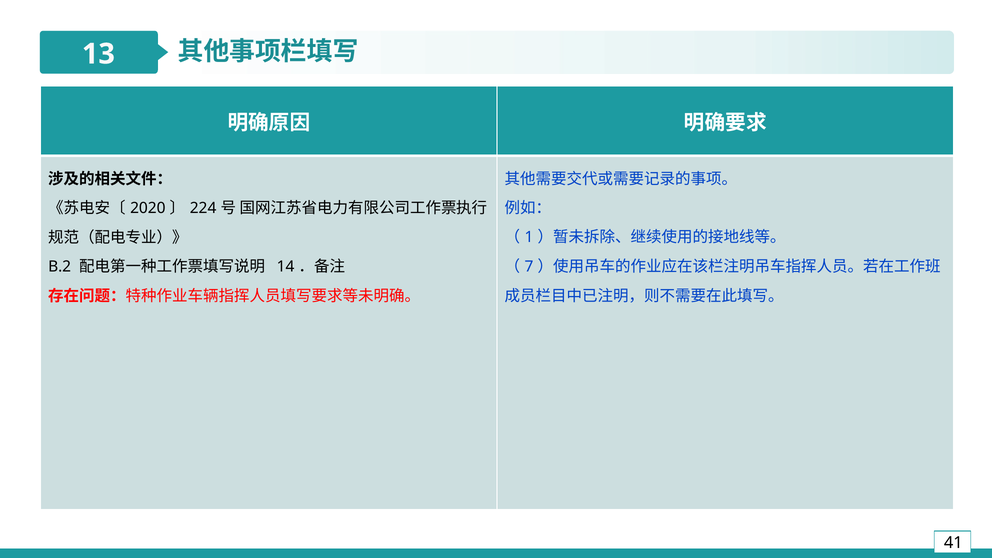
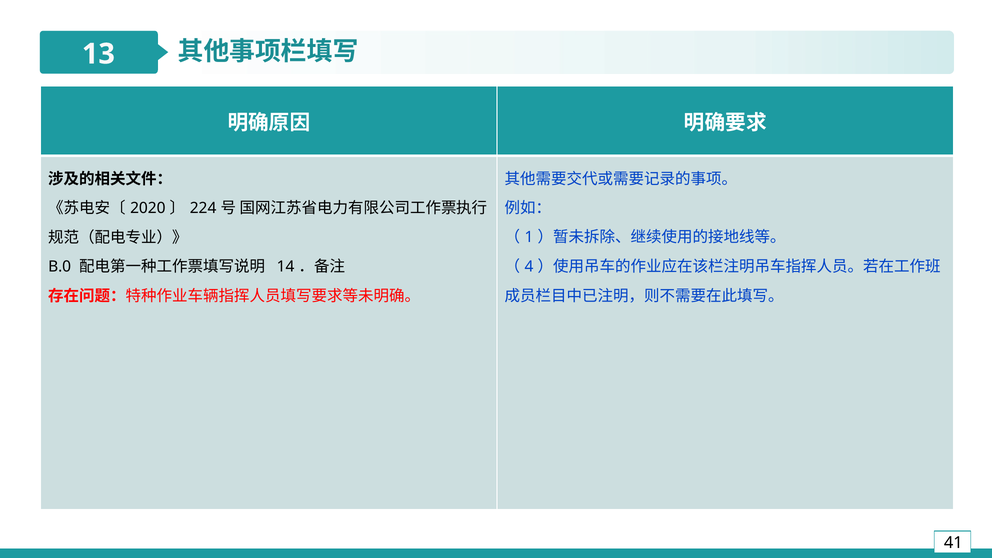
7: 7 -> 4 (529, 267)
B.2: B.2 -> B.0 (60, 267)
